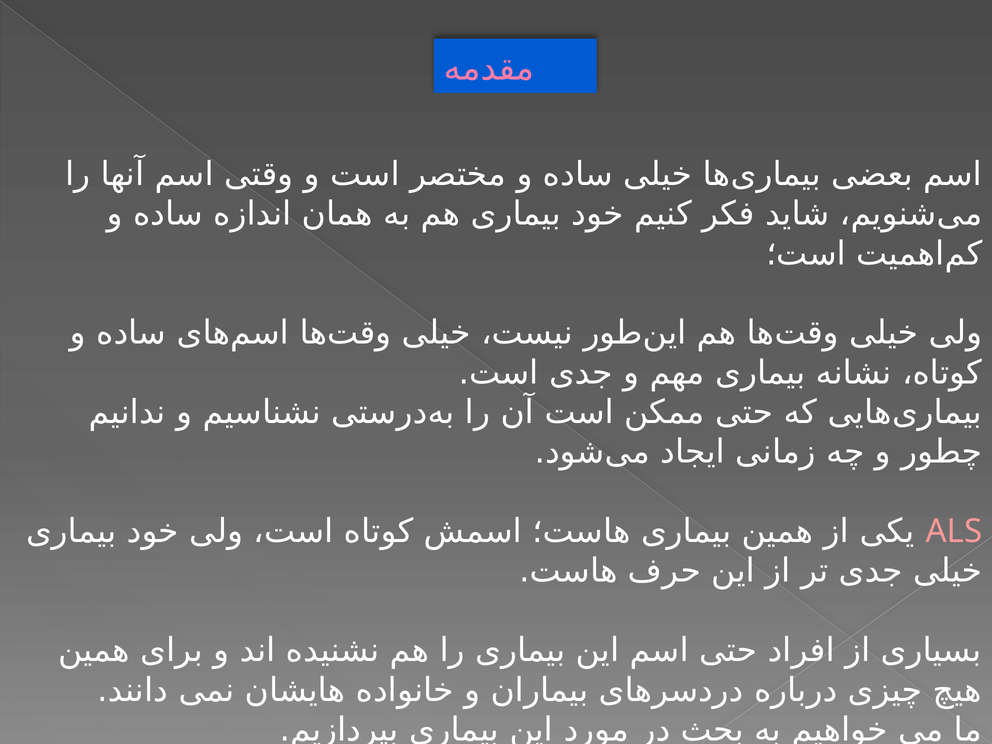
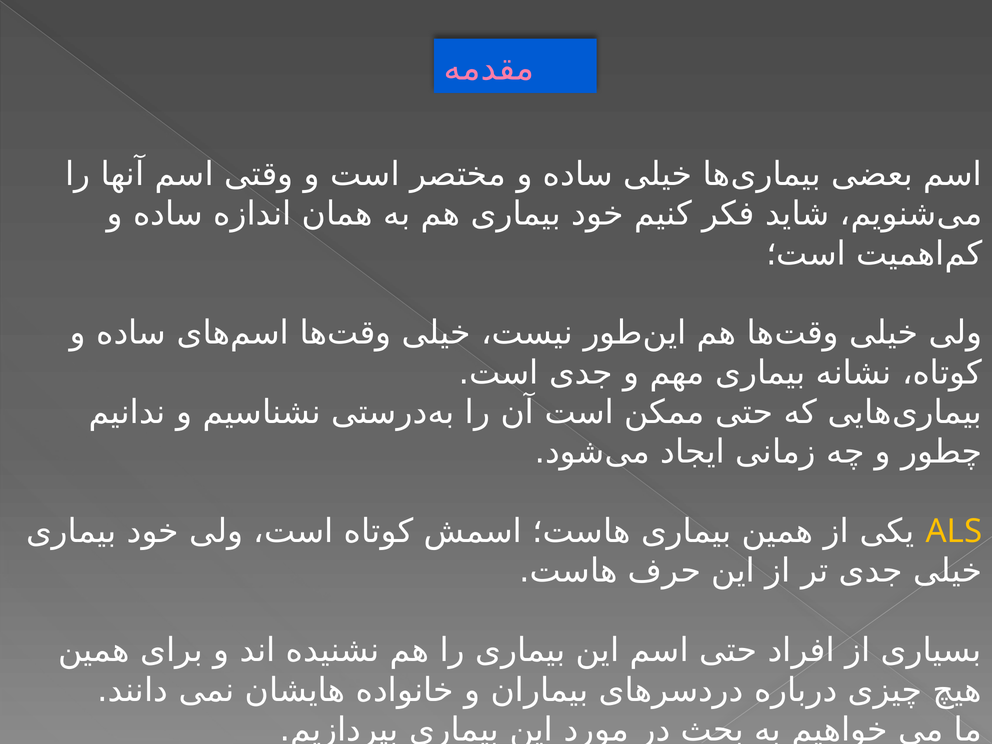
ALS colour: pink -> yellow (954, 531)
